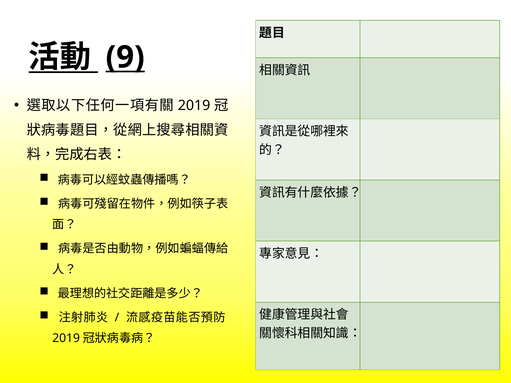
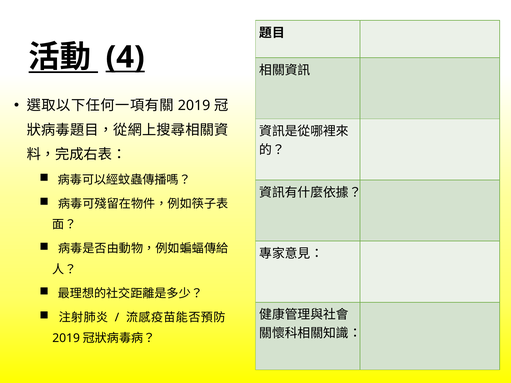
9: 9 -> 4 (125, 57)
